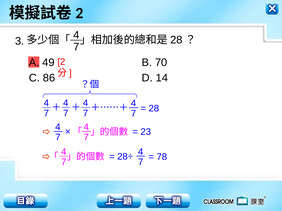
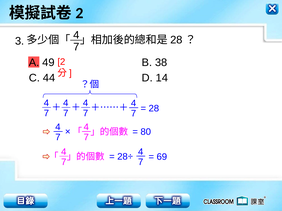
70: 70 -> 38 (161, 63)
86: 86 -> 44 (49, 78)
23: 23 -> 80 (146, 132)
78: 78 -> 69 (162, 157)
